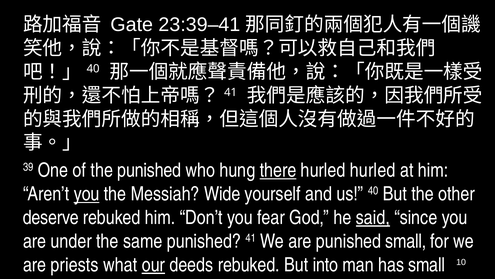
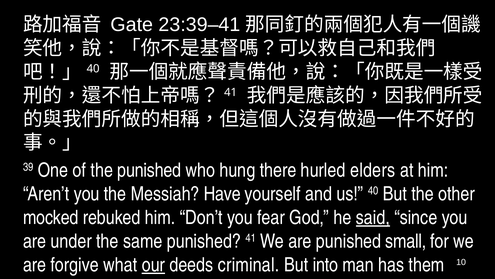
there underline: present -> none (278, 170)
hurled hurled: hurled -> elders (373, 170)
you underline: present -> none (87, 194)
Wide: Wide -> Have (222, 194)
deserve: deserve -> mocked (51, 217)
priests: priests -> forgive (75, 264)
deeds rebuked: rebuked -> criminal (249, 264)
has small: small -> them (426, 264)
